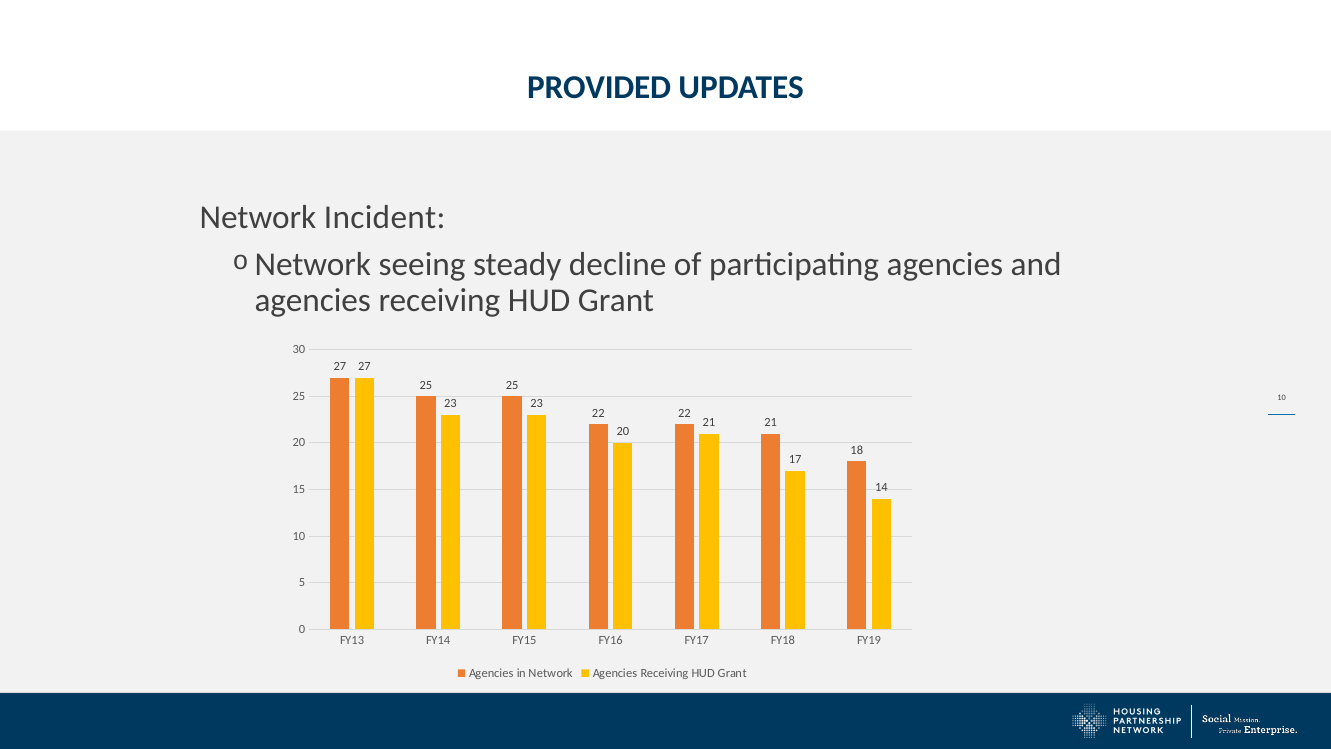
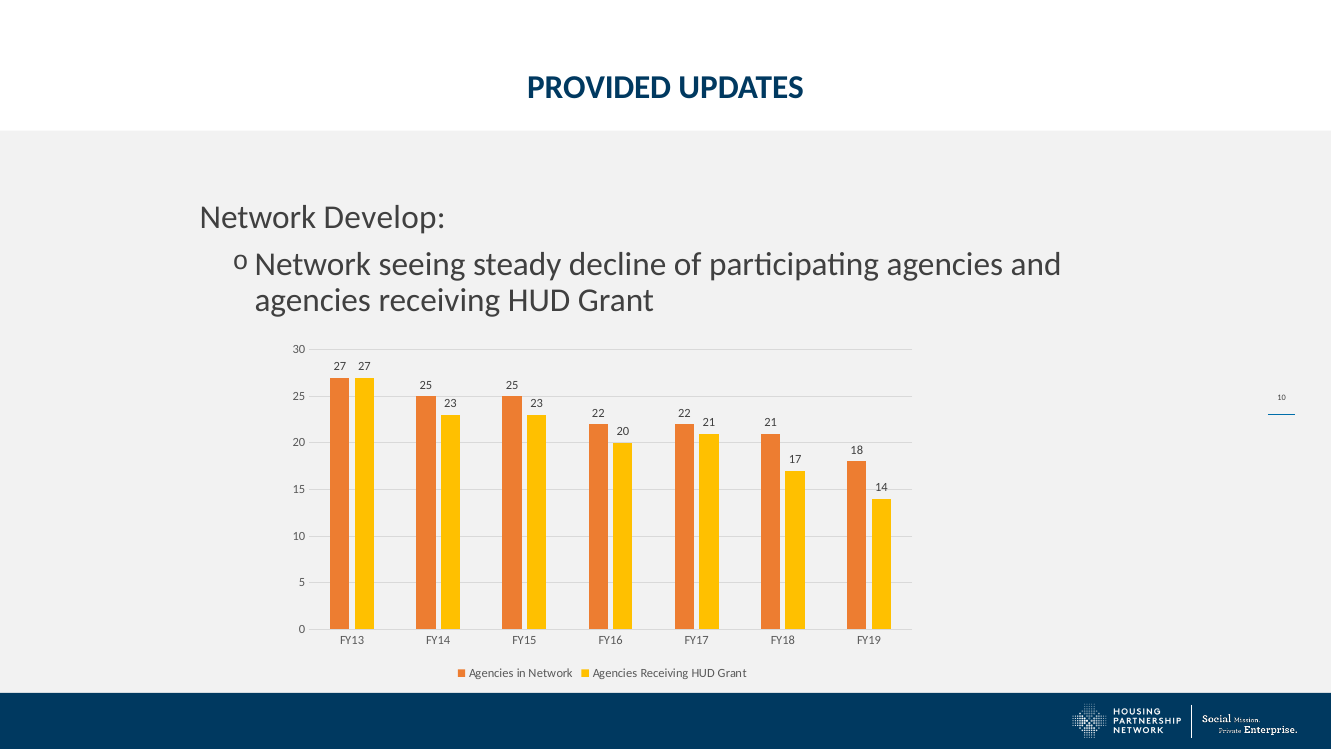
Incident: Incident -> Develop (385, 217)
